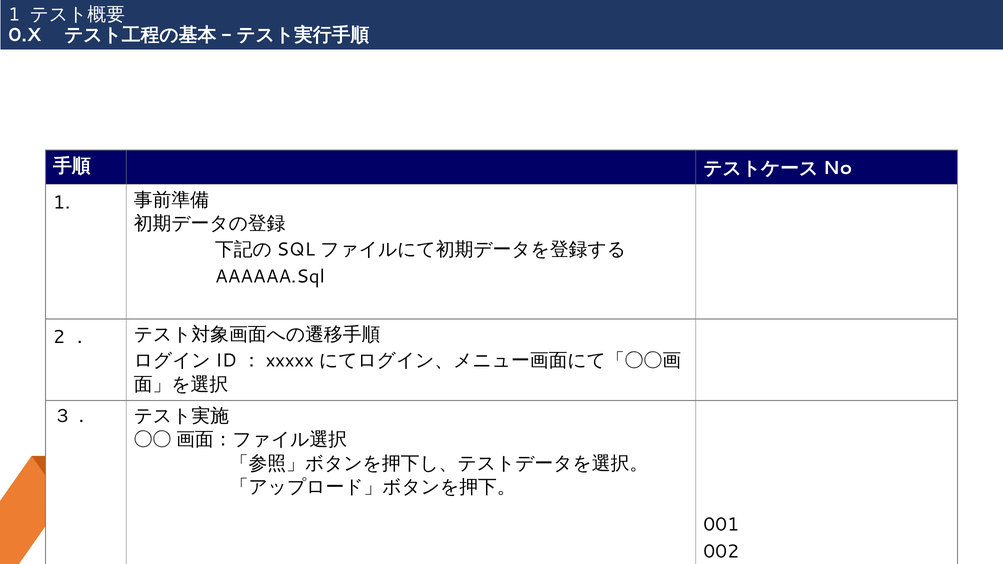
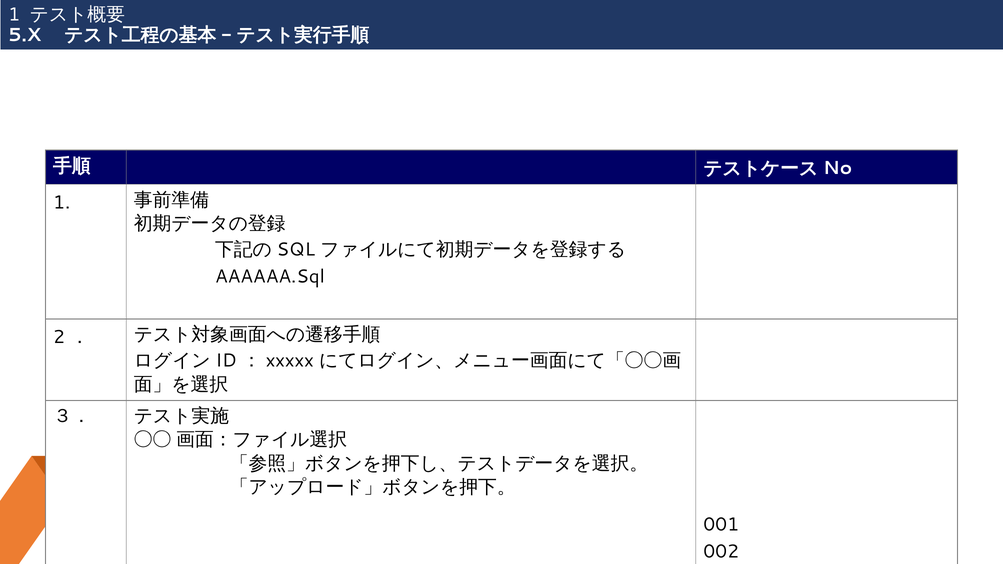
0.X: 0.X -> 5.X (24, 35)
